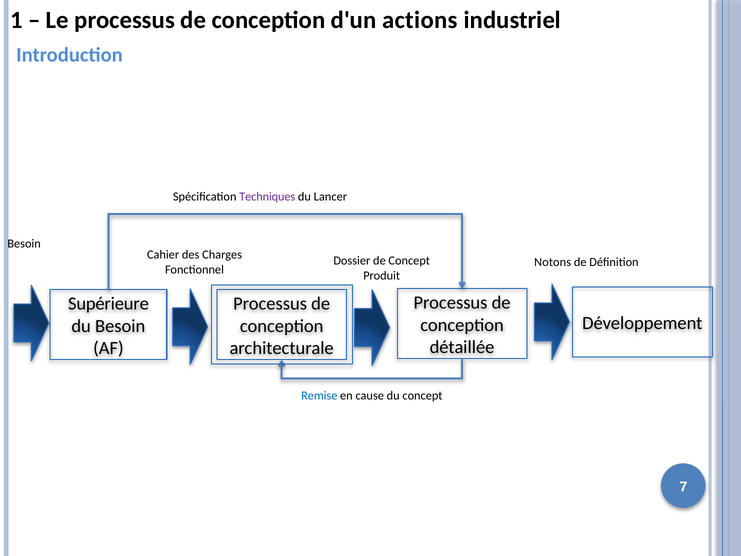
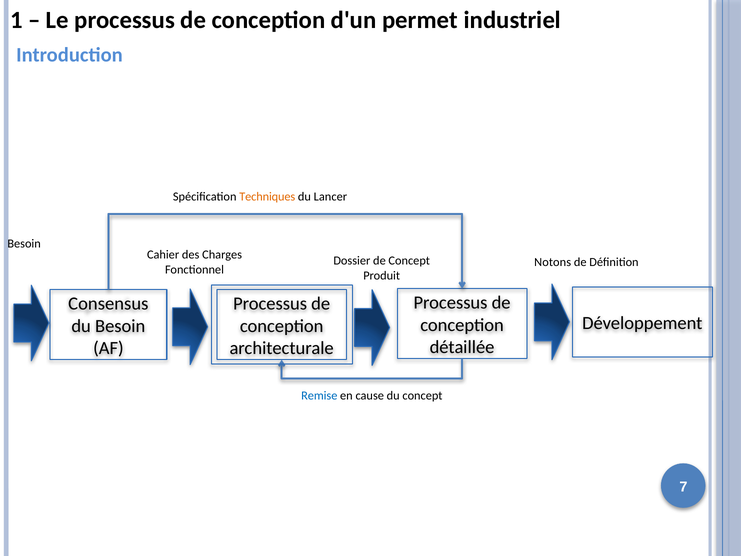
actions: actions -> permet (420, 20)
Techniques colour: purple -> orange (267, 196)
Supérieure: Supérieure -> Consensus (108, 304)
